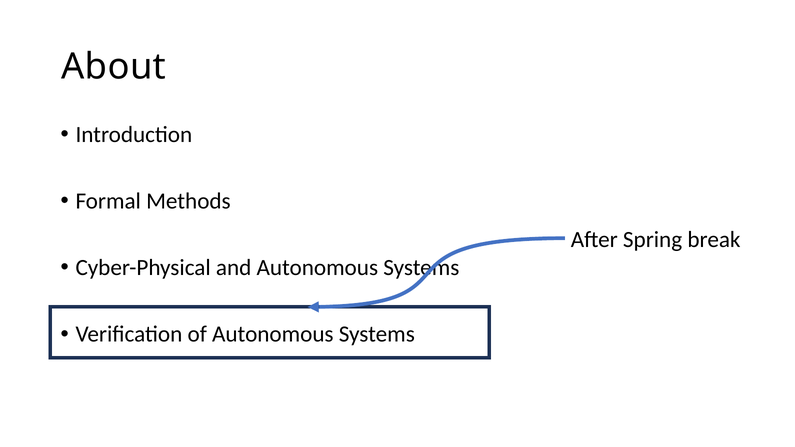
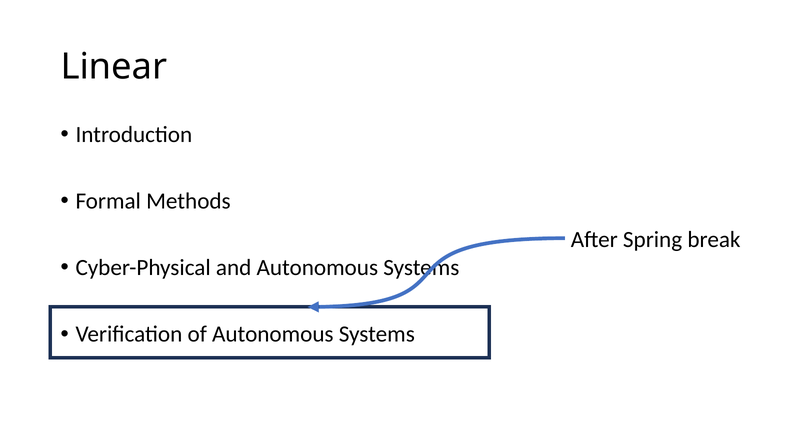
About: About -> Linear (114, 67)
